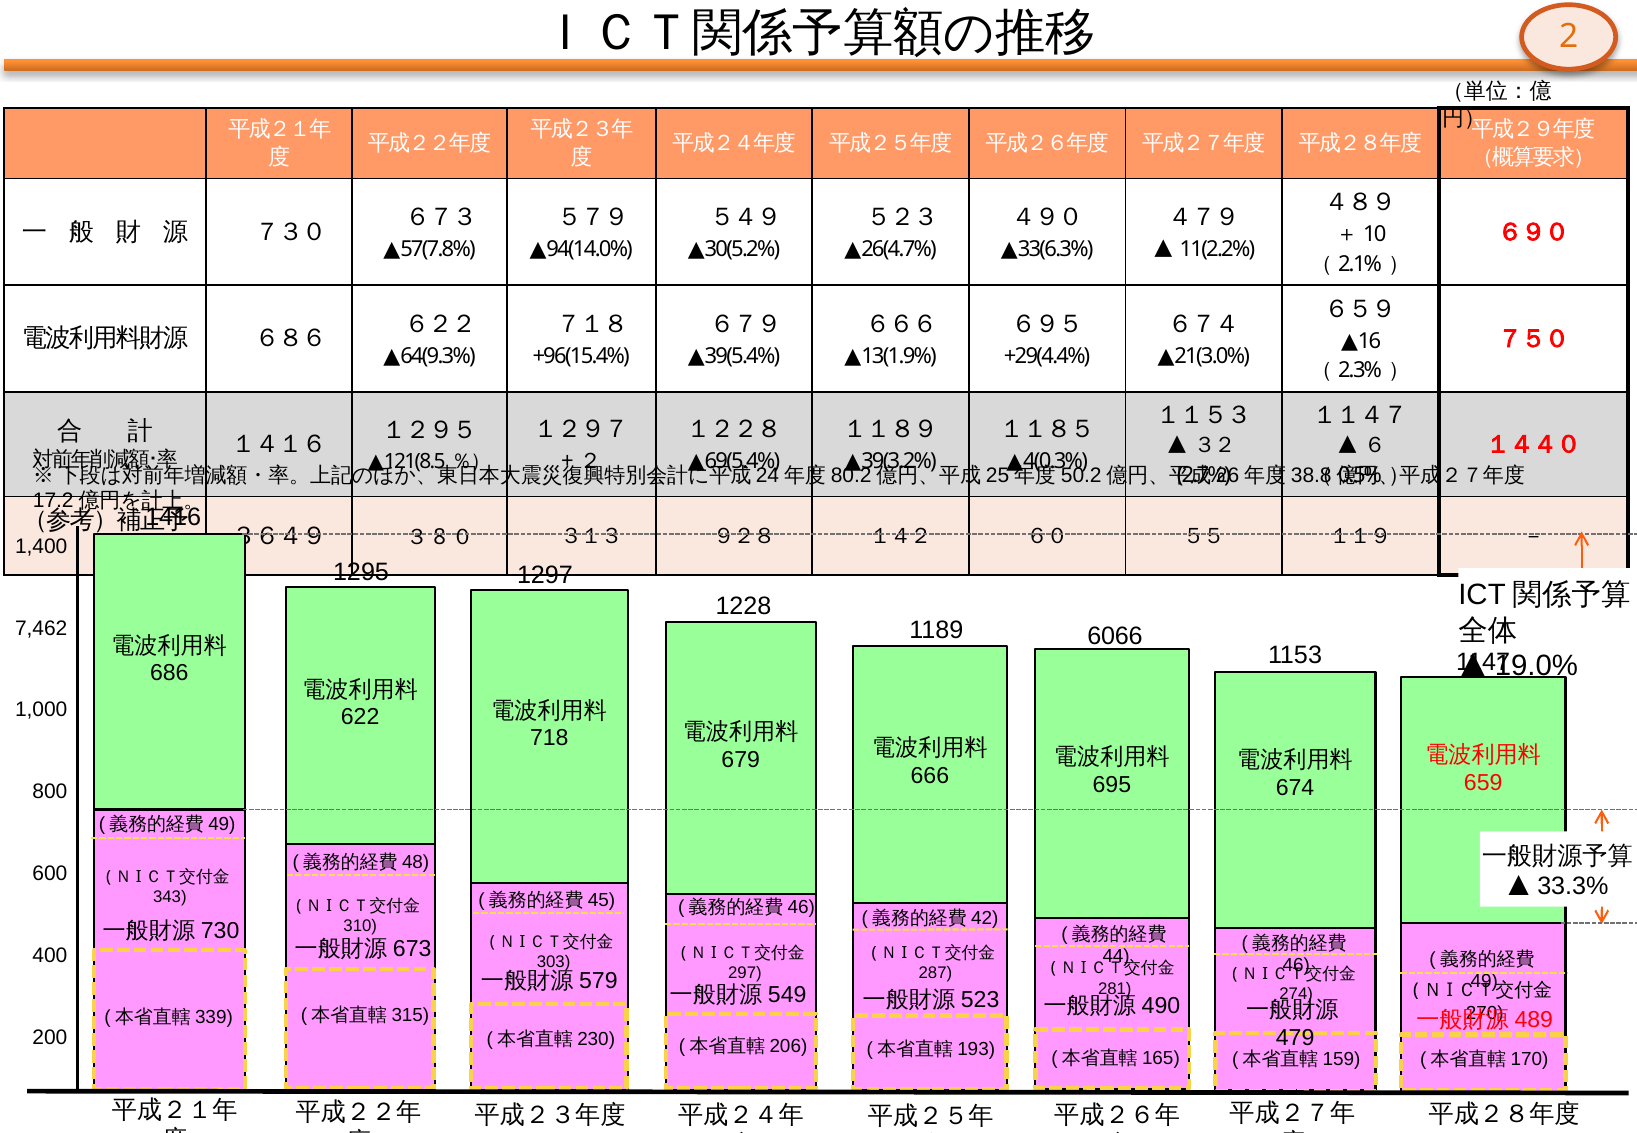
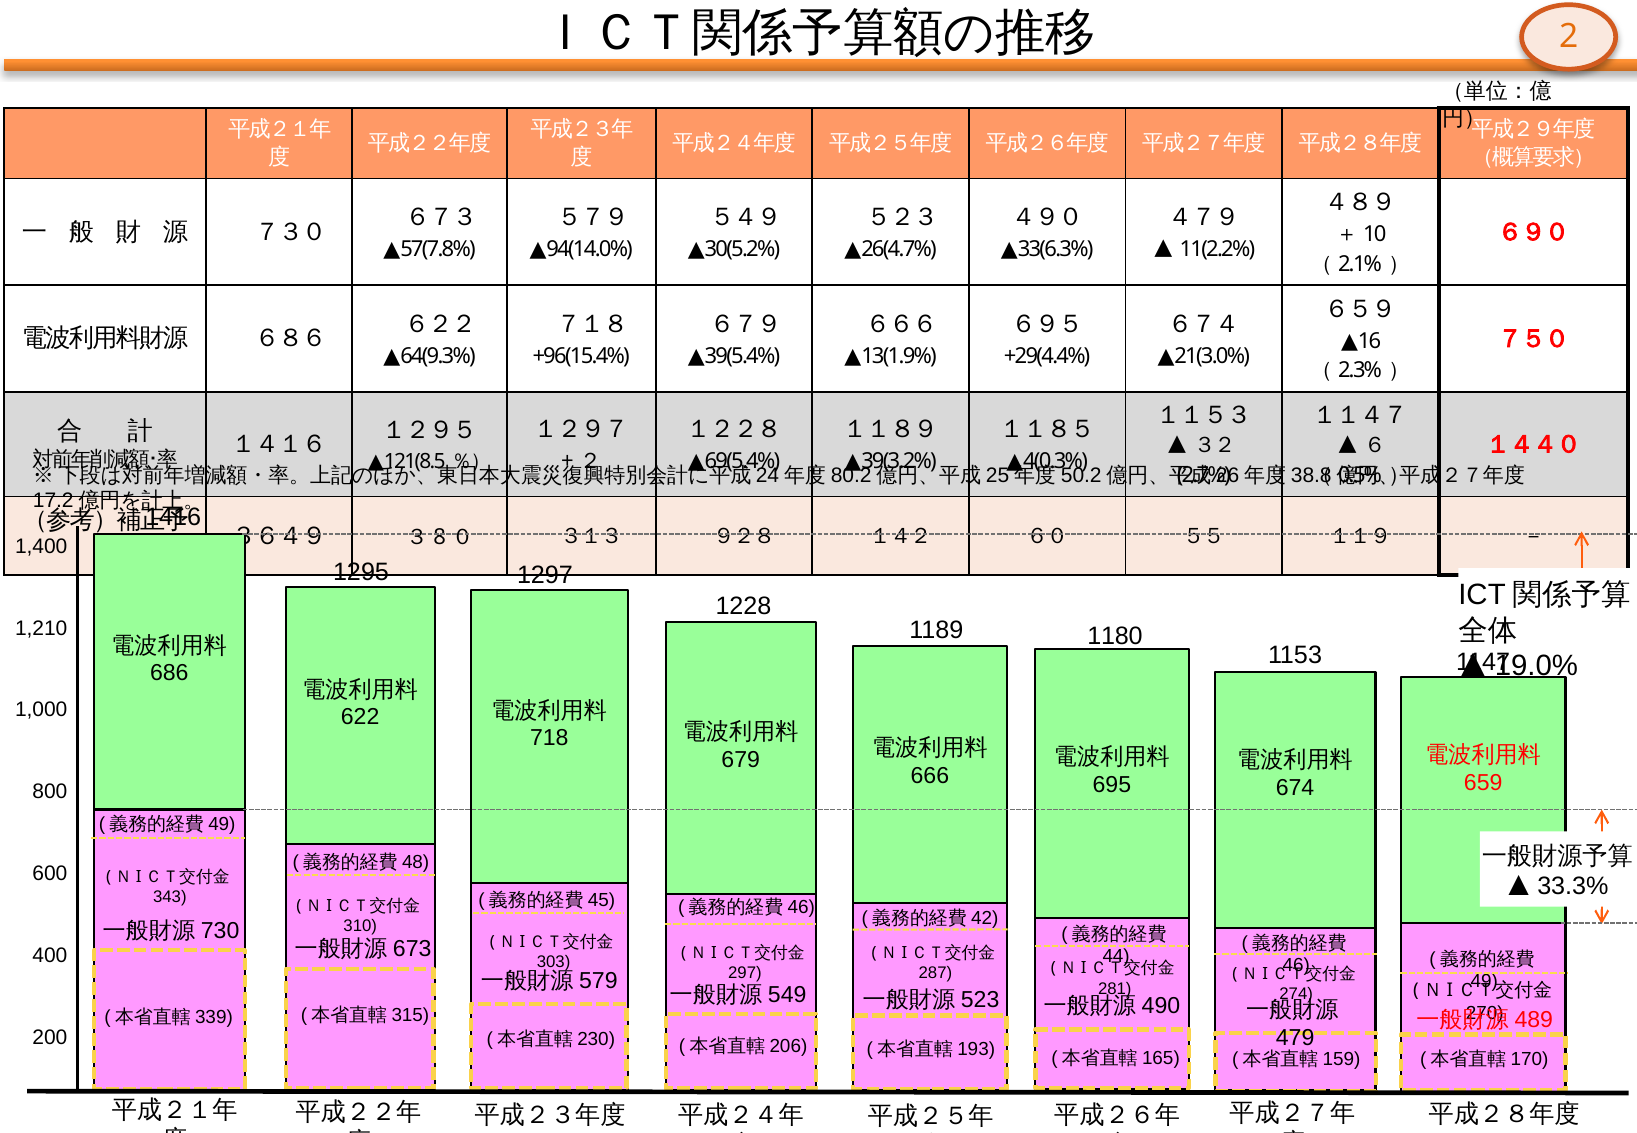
7,462: 7,462 -> 1,210 (41, 628)
6066: 6066 -> 1180 (1115, 637)
